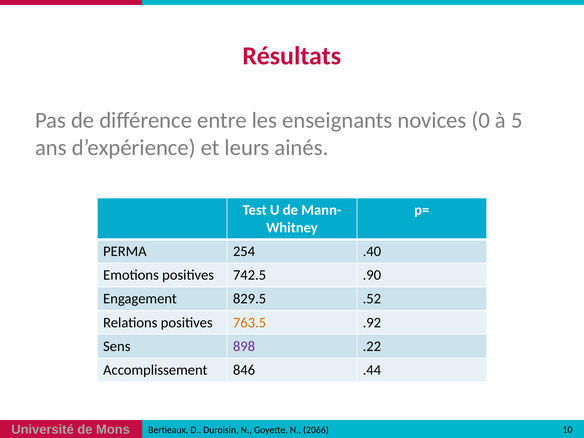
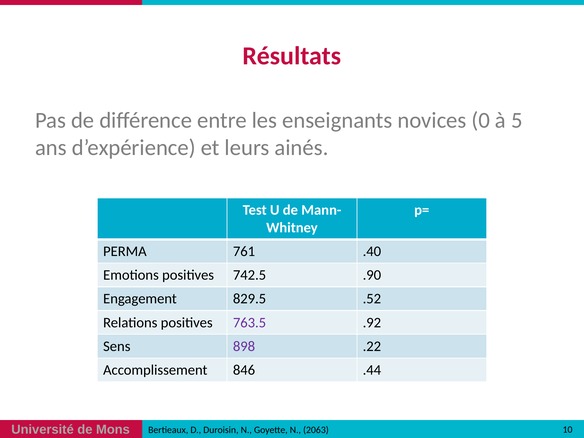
254: 254 -> 761 (244, 251)
763.5 colour: orange -> purple (250, 323)
2066: 2066 -> 2063 (316, 430)
